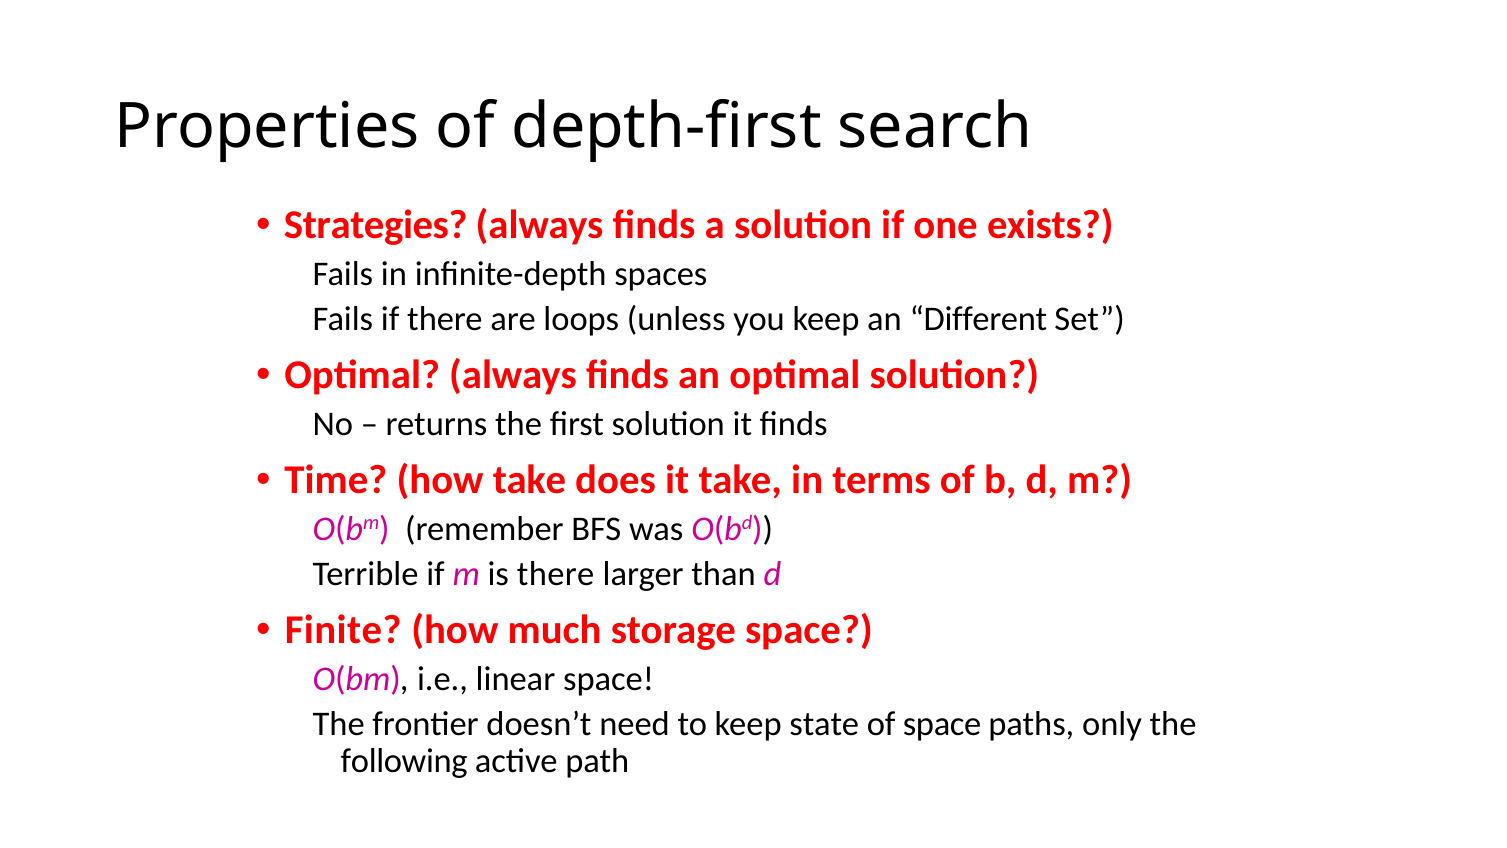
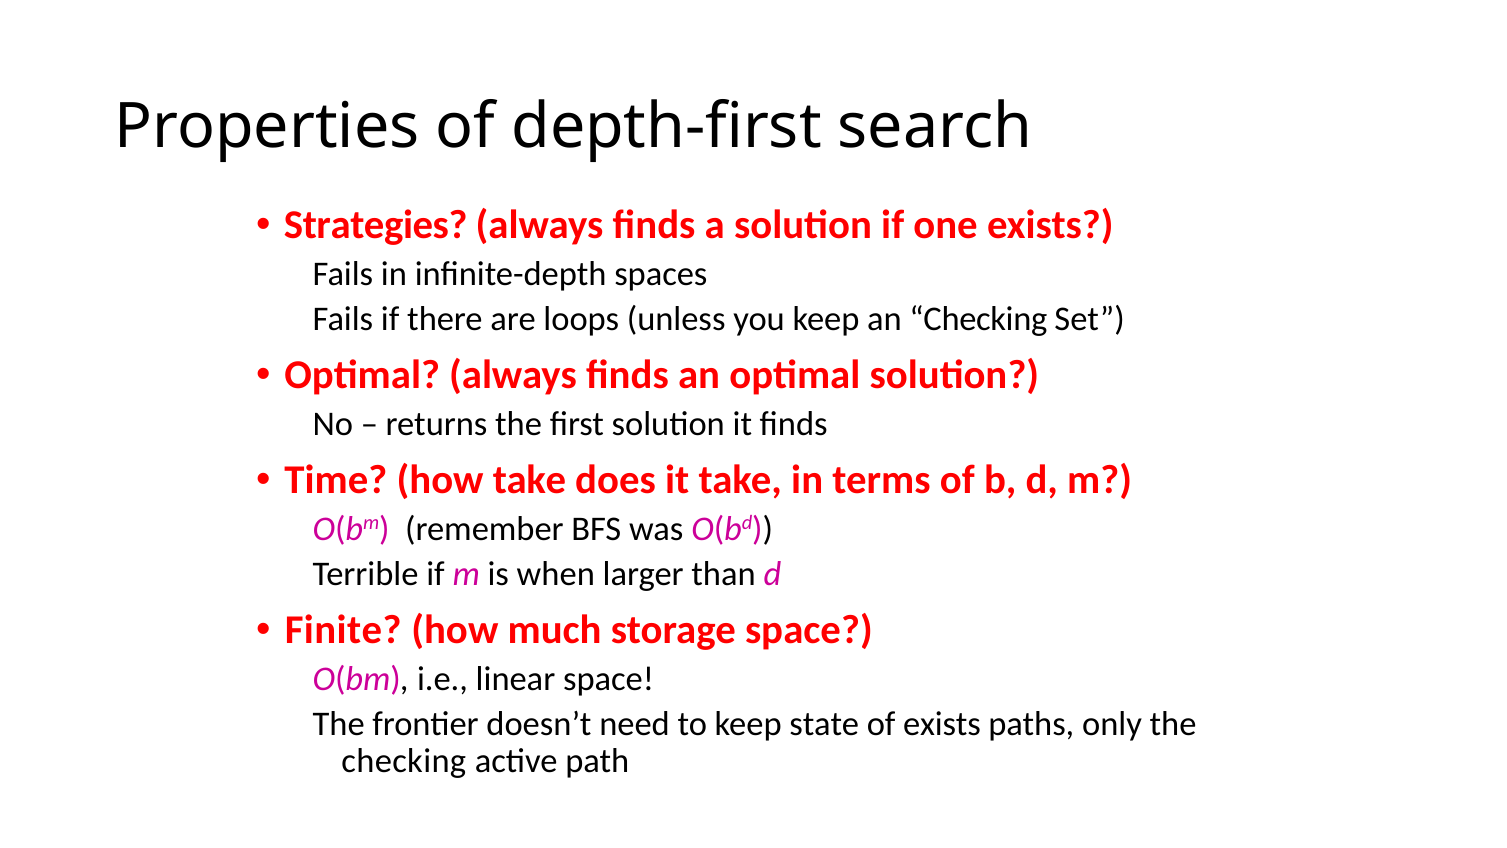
an Different: Different -> Checking (978, 319)
is there: there -> when (556, 574)
of space: space -> exists (942, 724)
following: following -> checking (404, 761)
